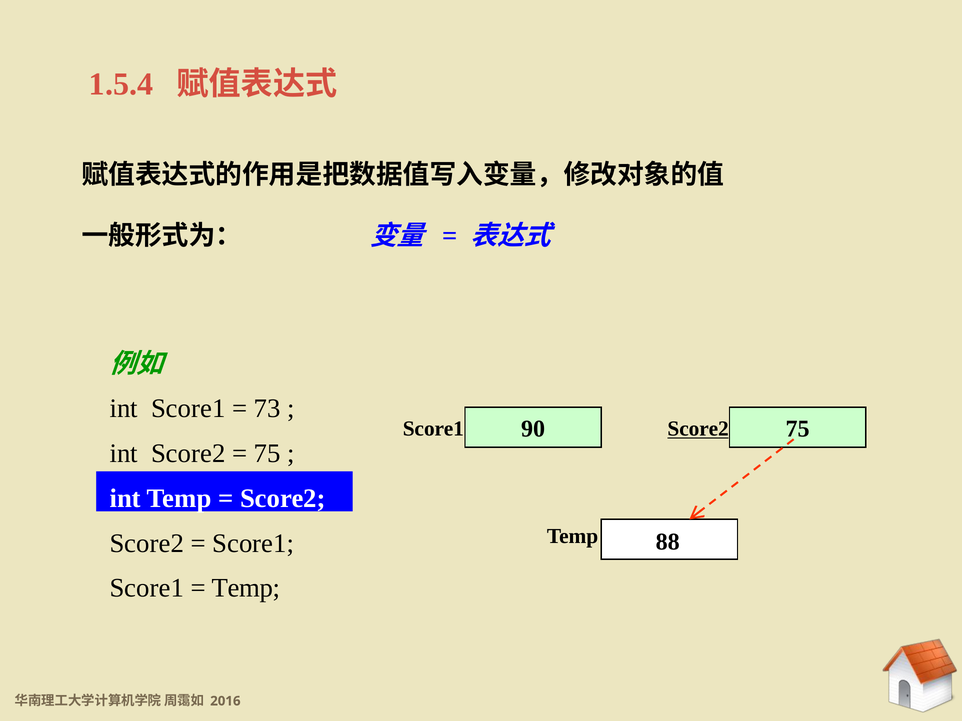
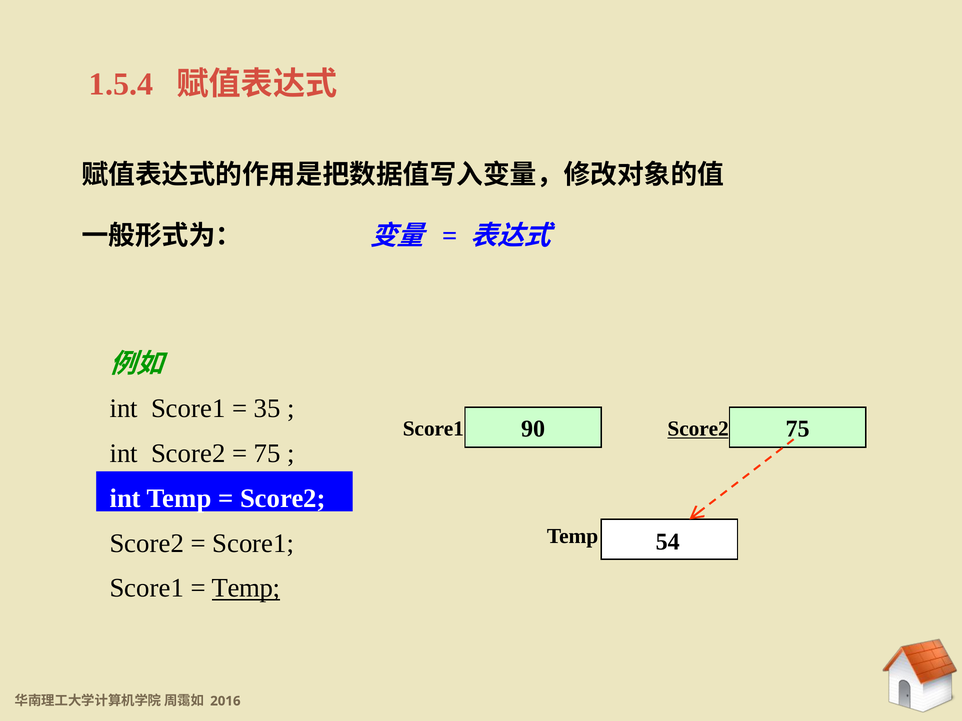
73: 73 -> 35 (267, 409)
88: 88 -> 54 (668, 542)
Temp underline: none -> present (246, 588)
